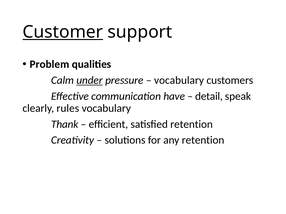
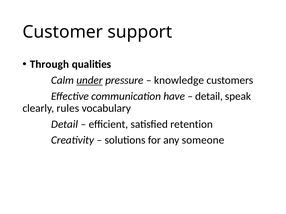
Customer underline: present -> none (63, 32)
Problem: Problem -> Through (49, 64)
vocabulary: vocabulary -> knowledge (179, 80)
Thank: Thank -> Detail (65, 124)
any retention: retention -> someone (203, 140)
